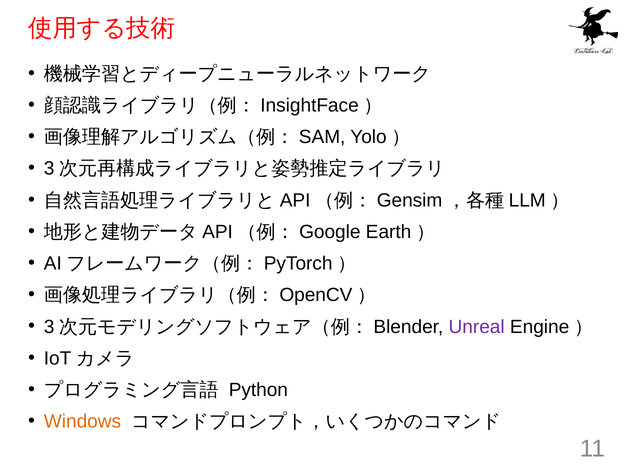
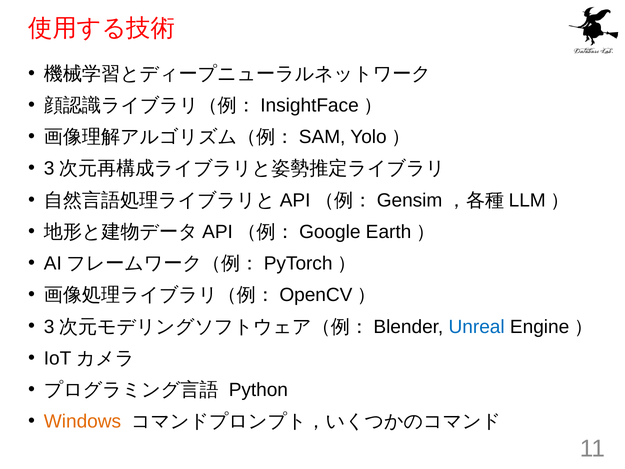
Unreal colour: purple -> blue (477, 327)
